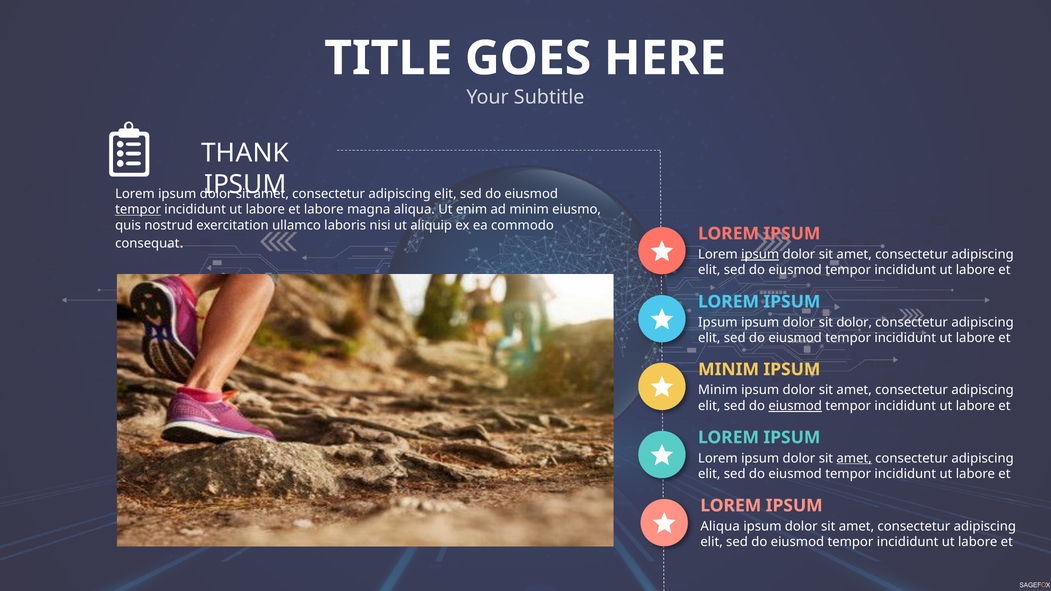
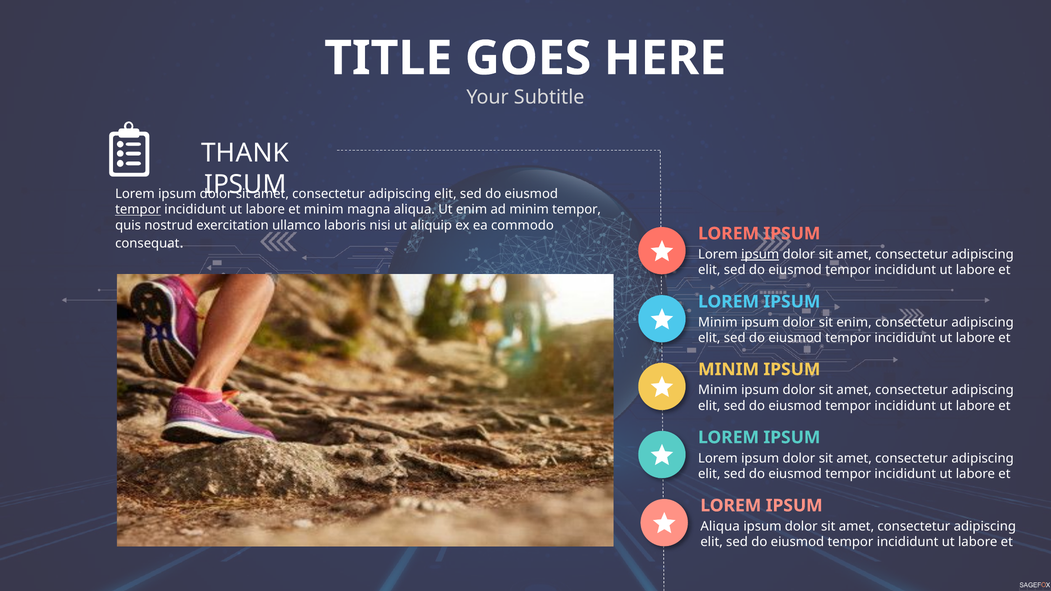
labore: labore -> minim (324, 210)
minim eiusmo: eiusmo -> tempor (577, 210)
Ipsum: Ipsum -> Minim (718, 322)
sit dolor: dolor -> enim (854, 322)
eiusmod underline: present -> none (795, 406)
amet underline: present -> none (854, 458)
